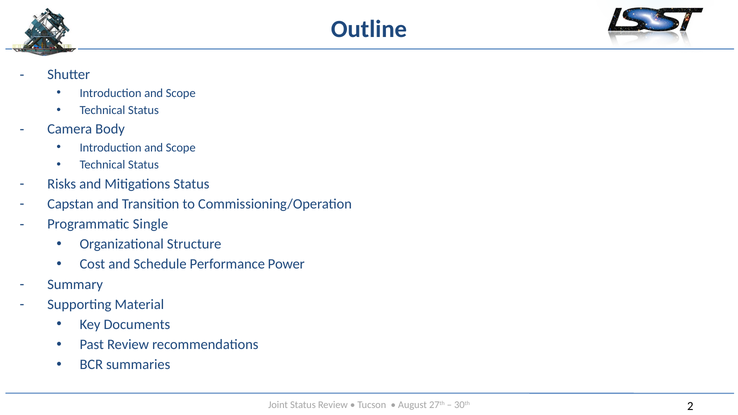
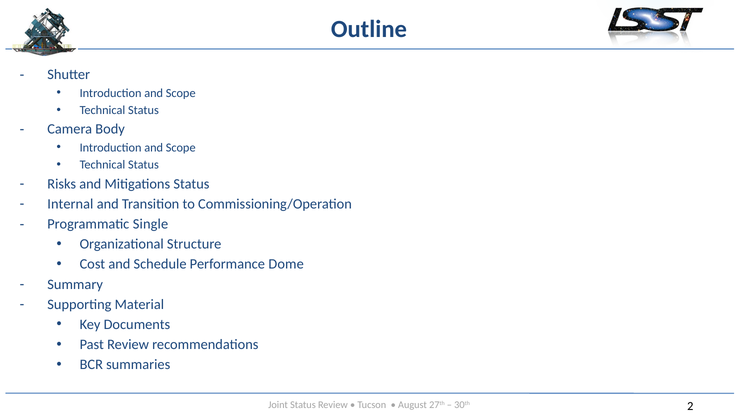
Capstan: Capstan -> Internal (70, 204)
Power: Power -> Dome (286, 264)
